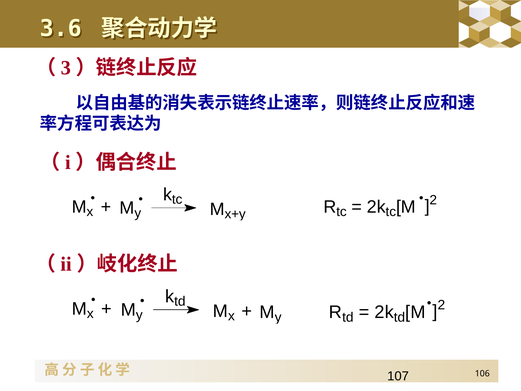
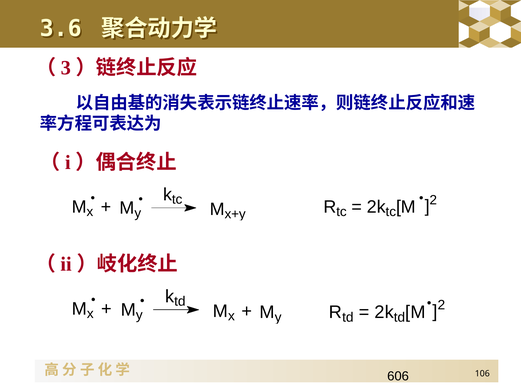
107: 107 -> 606 (398, 376)
